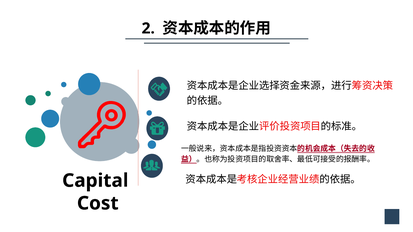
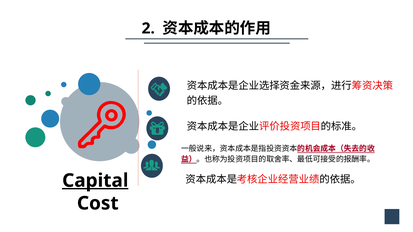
Capital underline: none -> present (95, 181)
